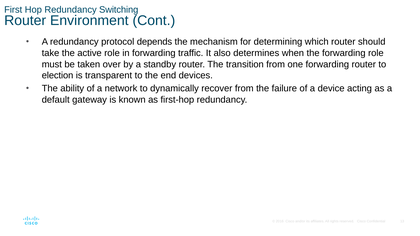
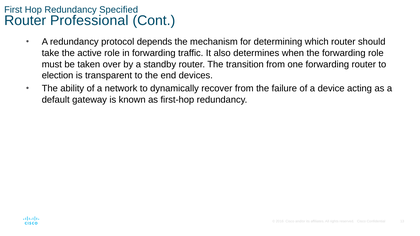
Switching: Switching -> Specified (119, 10)
Environment: Environment -> Professional (89, 21)
